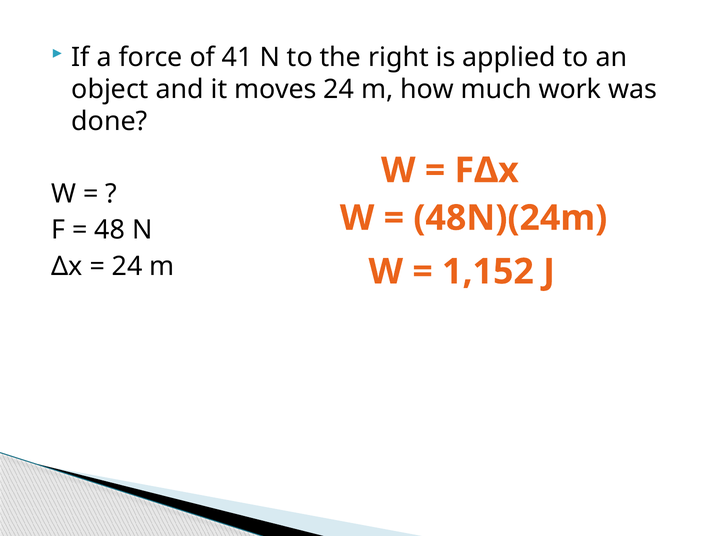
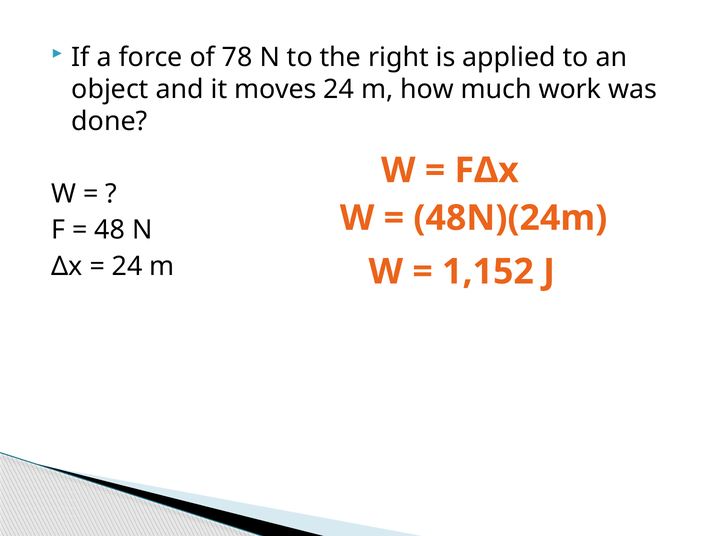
41: 41 -> 78 (237, 57)
